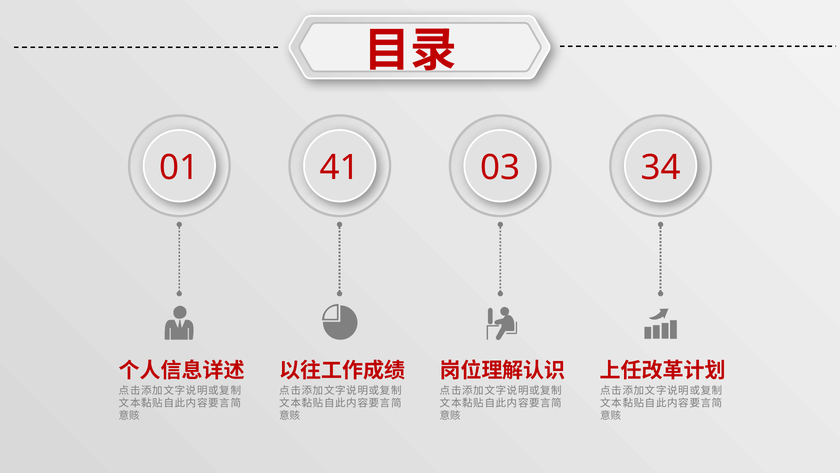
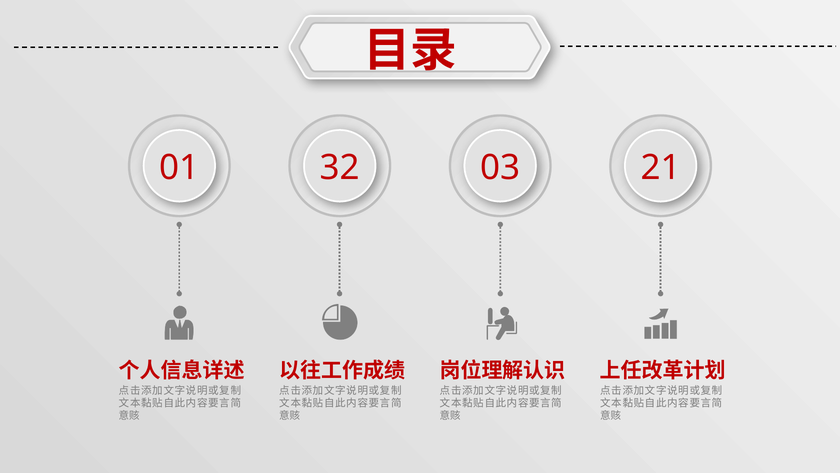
41: 41 -> 32 (340, 167)
34: 34 -> 21 (661, 167)
